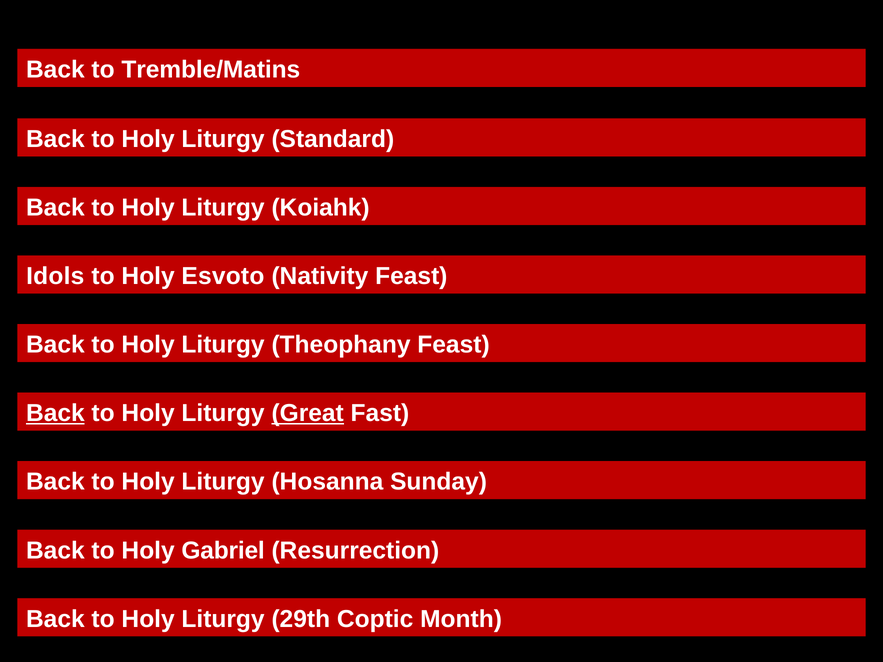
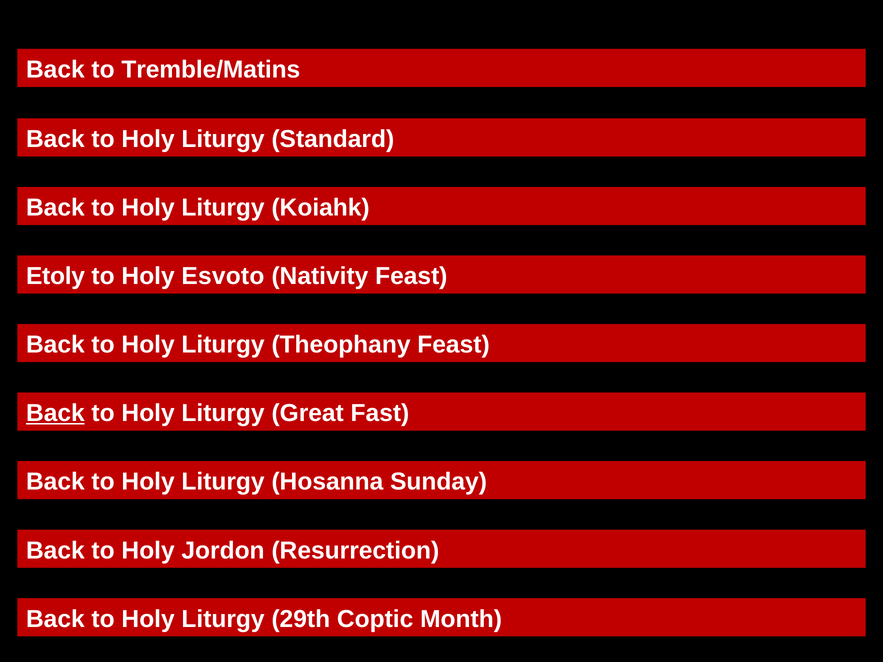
Idols: Idols -> Etoly (55, 276)
Great underline: present -> none (308, 414)
Gabriel: Gabriel -> Jordon (223, 551)
